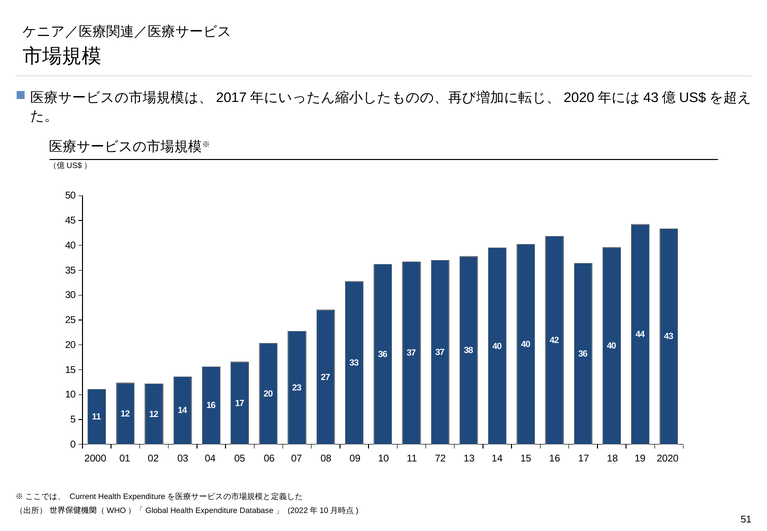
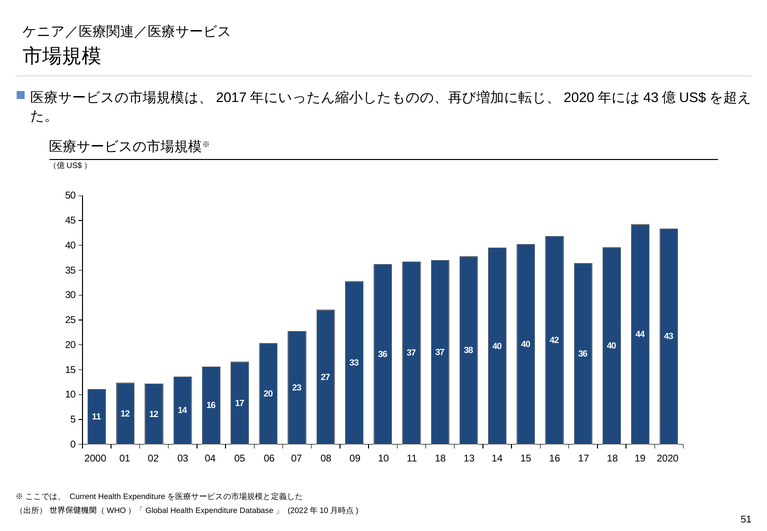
11 72: 72 -> 18 (440, 459)
